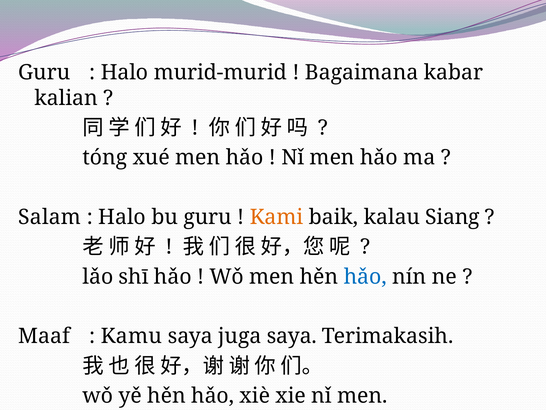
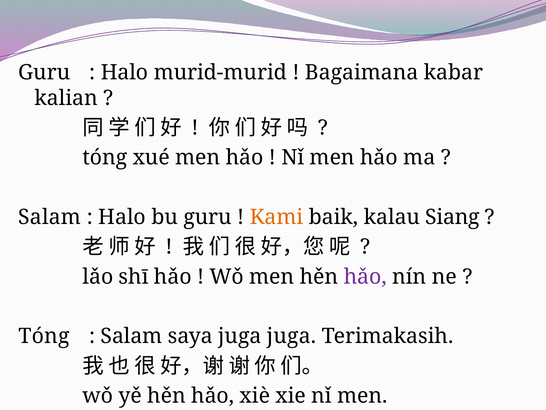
hǎo colour: blue -> purple (365, 276)
Maaf: Maaf -> Tóng (44, 336)
Kamu: Kamu -> Salam (131, 336)
juga saya: saya -> juga (292, 336)
